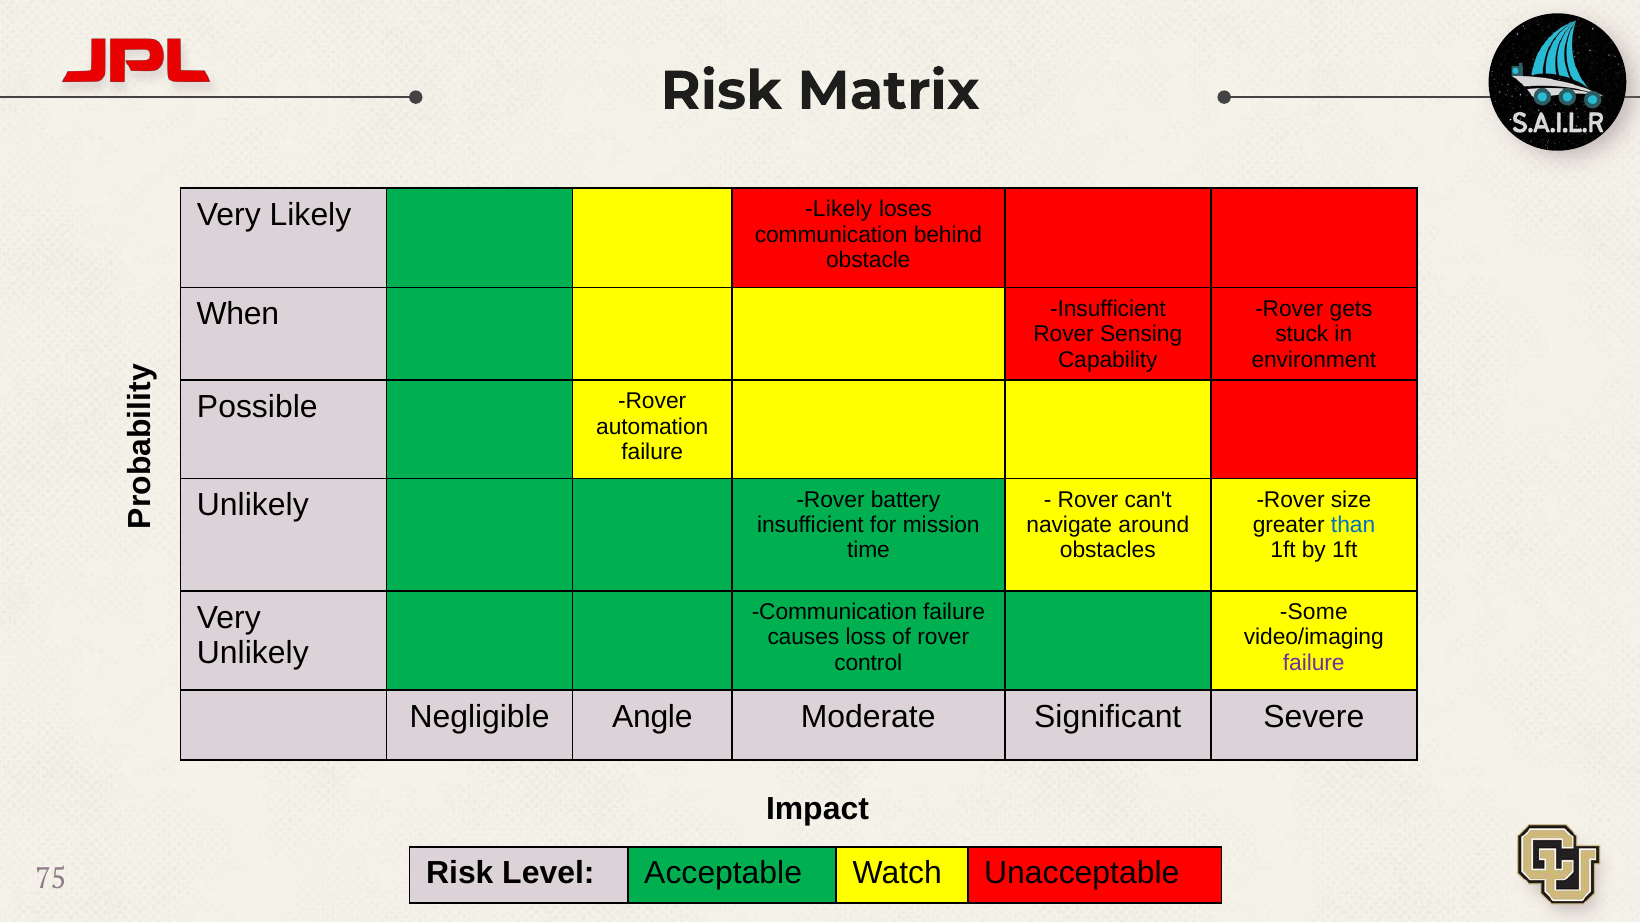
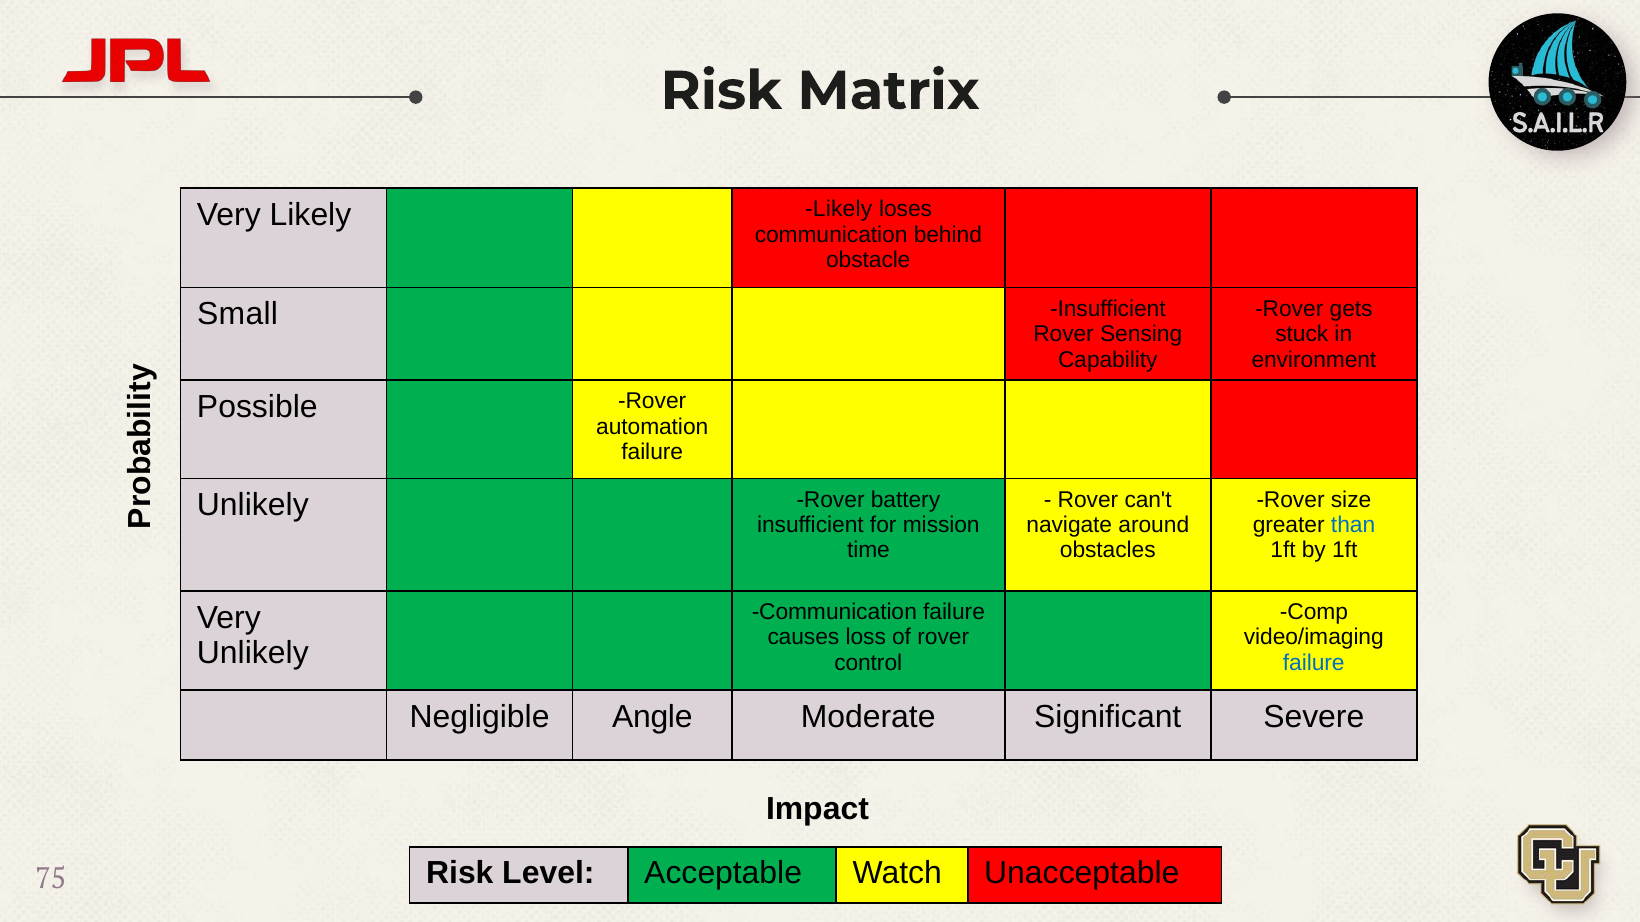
When: When -> Small (238, 314)
Some: Some -> Comp (1314, 612)
failure colour: purple -> blue (1314, 663)
